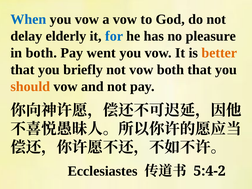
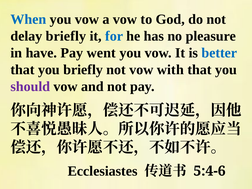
delay elderly: elderly -> briefly (66, 36)
in both: both -> have (41, 53)
better colour: orange -> blue (219, 53)
vow both: both -> with (170, 70)
should colour: orange -> purple (30, 87)
5:4-2: 5:4-2 -> 5:4-6 (209, 171)
